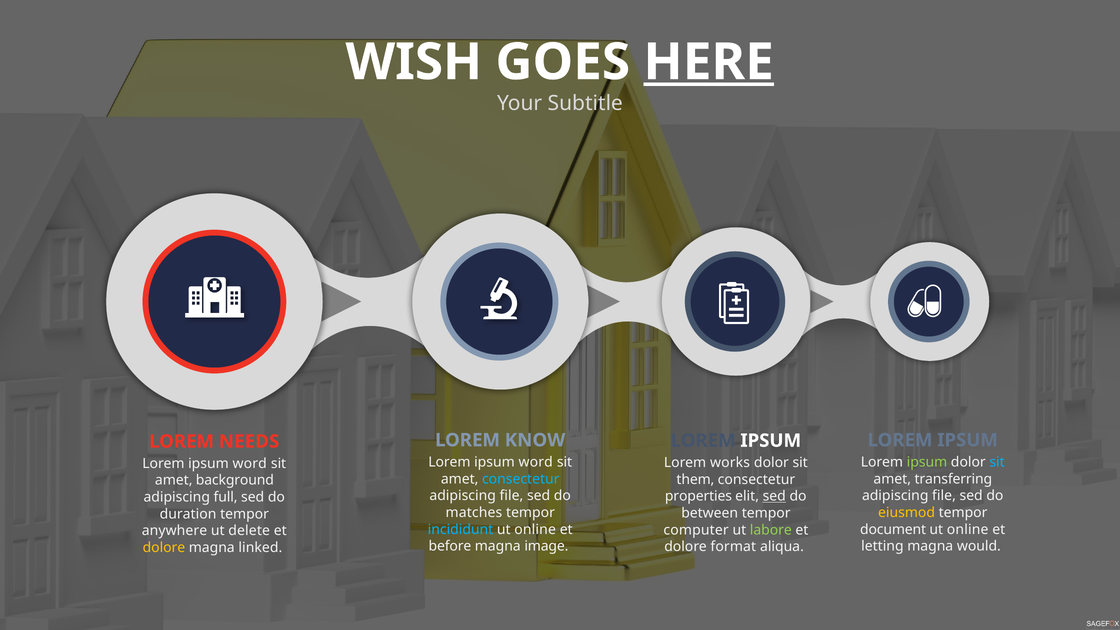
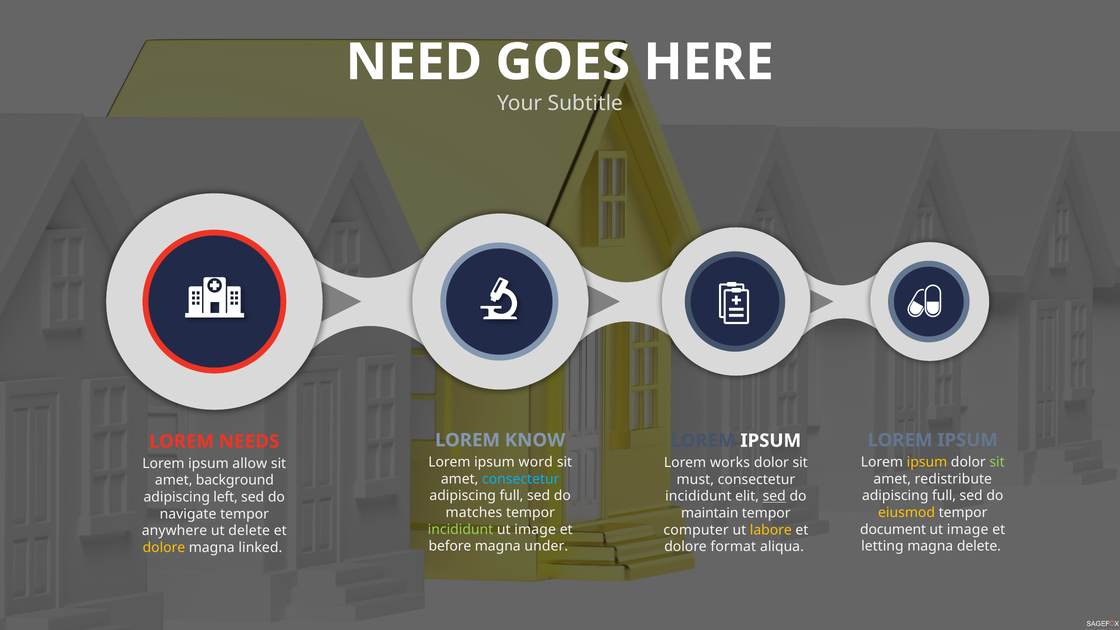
WISH: WISH -> NEED (414, 62)
HERE underline: present -> none (709, 62)
ipsum colour: light green -> yellow (927, 462)
sit colour: light blue -> light green (997, 462)
word: word -> allow (250, 464)
transferring: transferring -> redistribute (953, 479)
them: them -> must (695, 480)
file: file -> full (512, 496)
file: file -> full (944, 496)
properties: properties -> incididunt (698, 496)
full: full -> left (226, 497)
between: between -> maintain (710, 513)
duration: duration -> navigate (188, 514)
incididunt colour: light blue -> light green (461, 529)
online: online -> image (535, 529)
online: online -> image (968, 529)
labore colour: light green -> yellow (771, 530)
image: image -> under (546, 546)
magna would: would -> delete (979, 546)
